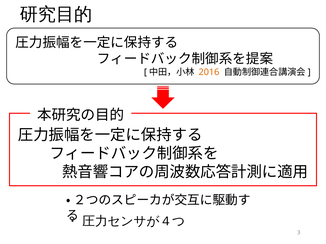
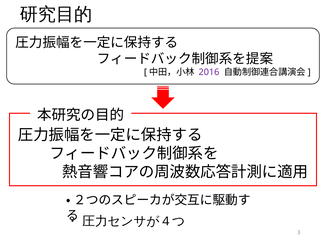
2016 colour: orange -> purple (209, 72)
